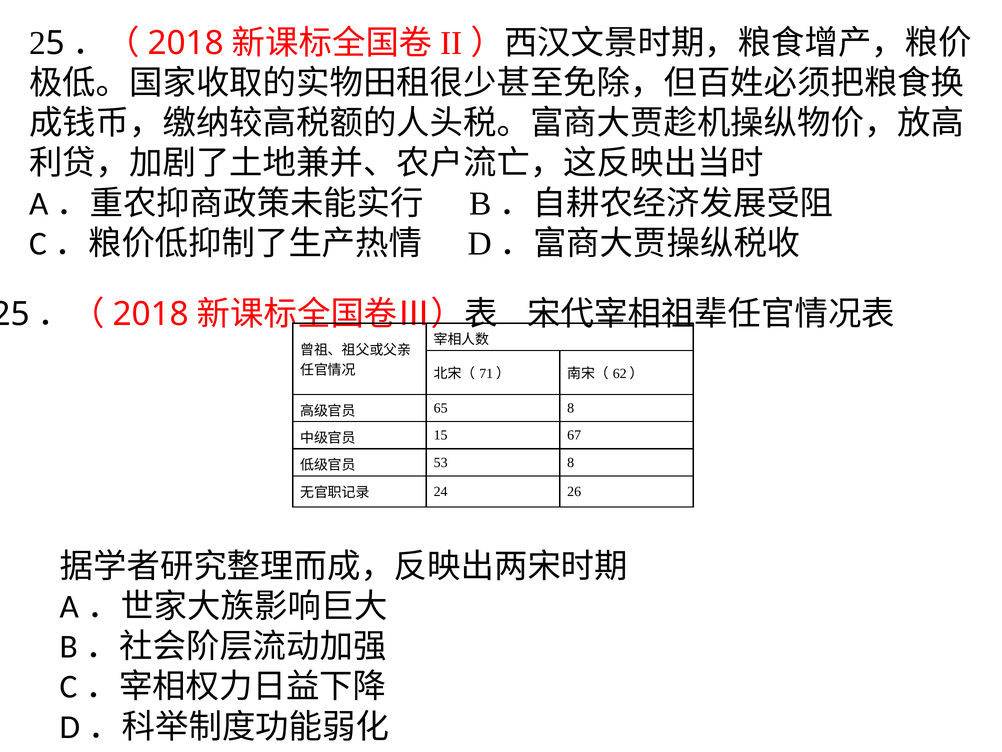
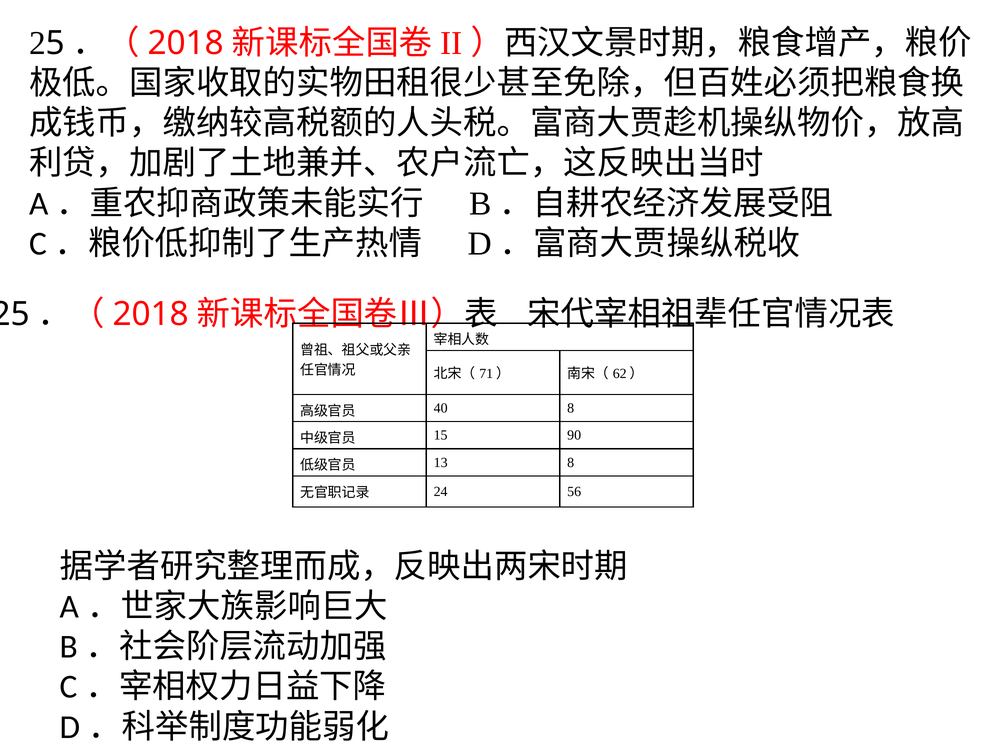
65: 65 -> 40 (441, 408)
67: 67 -> 90 (574, 435)
53: 53 -> 13 (441, 462)
26: 26 -> 56 (574, 491)
